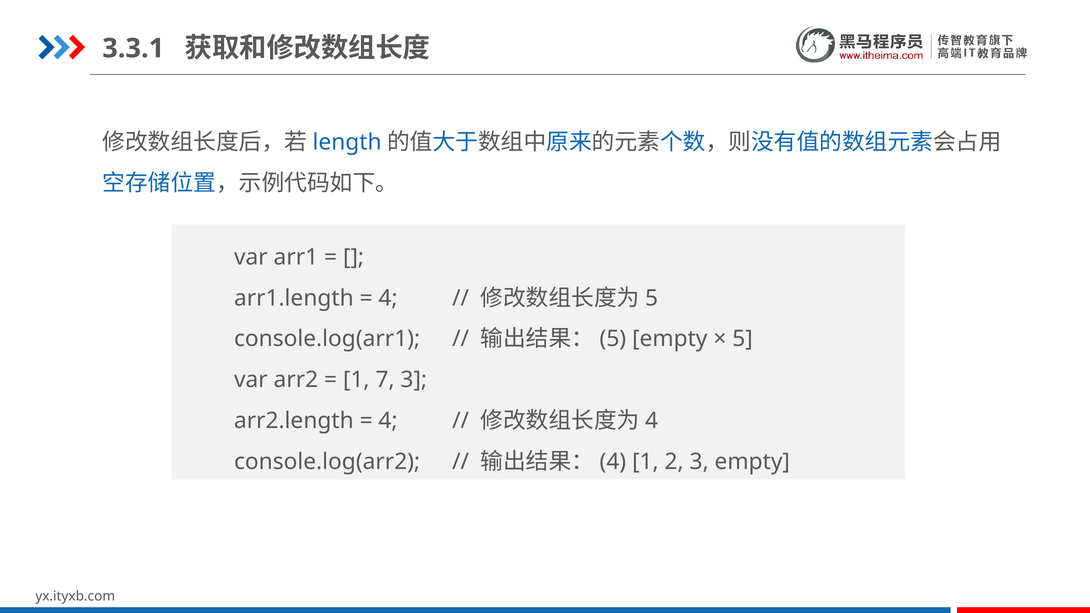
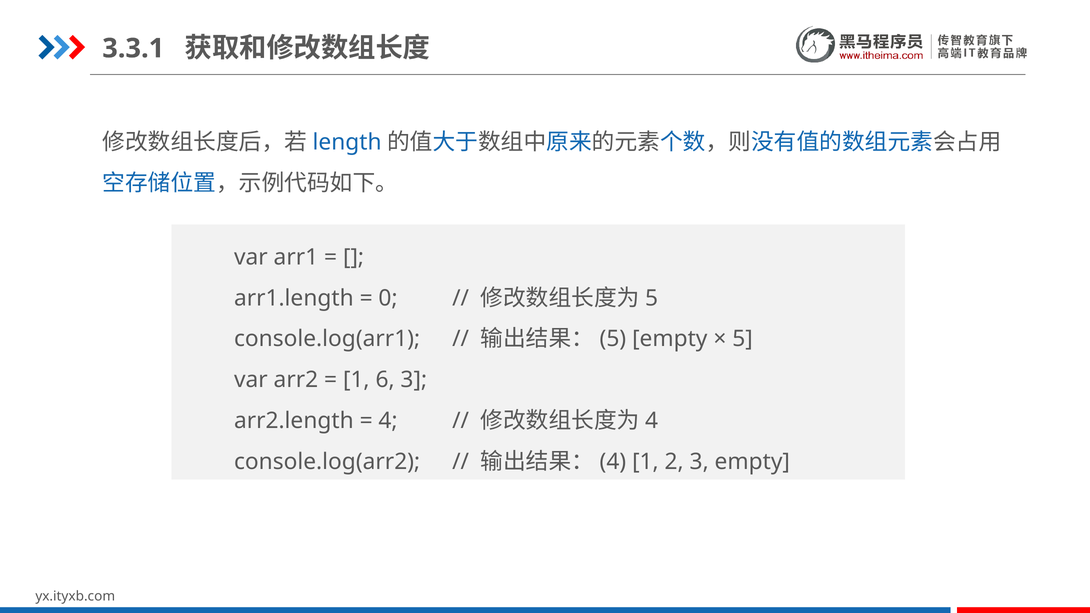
4: 4 -> 0 (388, 298)
7: 7 -> 6 (385, 380)
